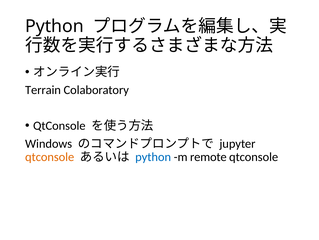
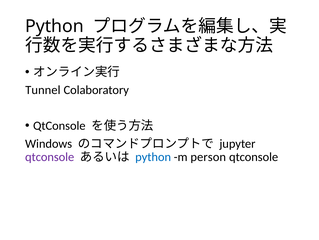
Terrain: Terrain -> Tunnel (43, 90)
qtconsole colour: orange -> purple (50, 157)
remote: remote -> person (208, 157)
